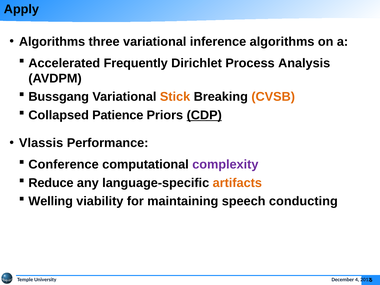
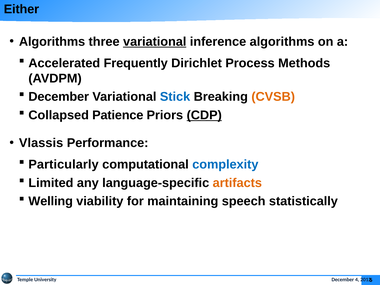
Apply: Apply -> Either (21, 9)
variational underline: none -> present (155, 42)
Analysis: Analysis -> Methods (304, 63)
Bussgang: Bussgang -> December (59, 97)
Stick colour: orange -> blue (175, 97)
Conference: Conference -> Particularly (64, 165)
complexity colour: purple -> blue (225, 165)
Reduce: Reduce -> Limited (51, 183)
conducting: conducting -> statistically (303, 201)
